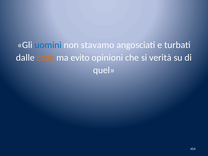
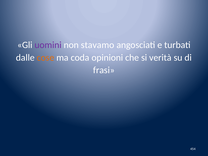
uomini colour: blue -> purple (48, 45)
evito: evito -> coda (80, 58)
quel: quel -> frasi (104, 70)
